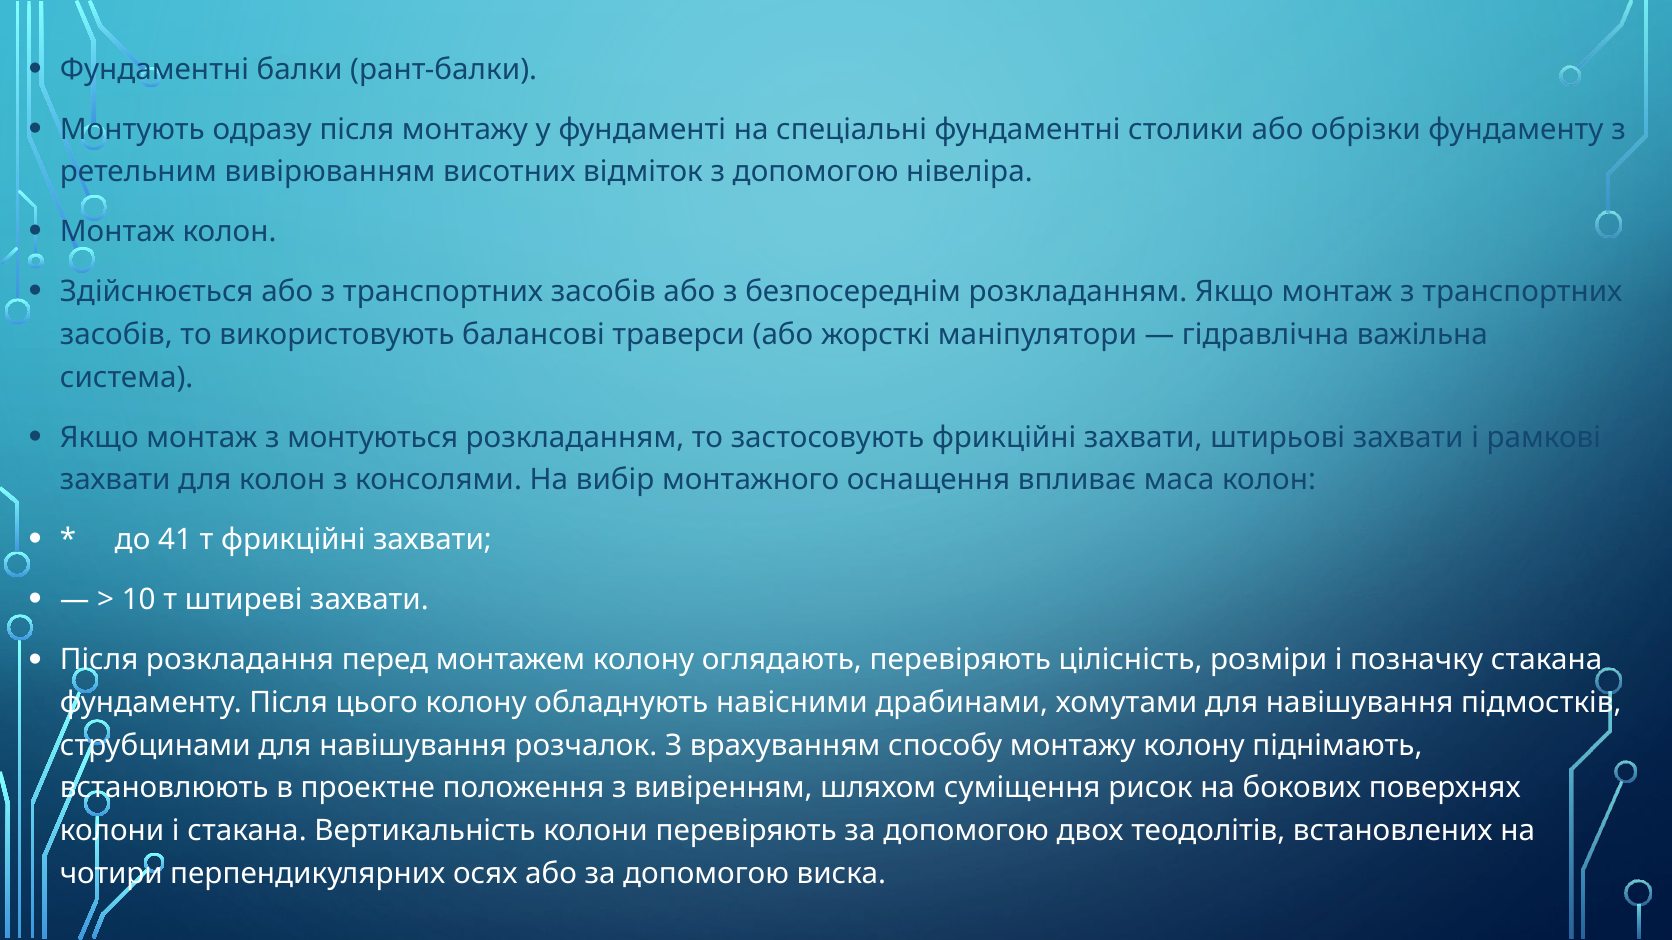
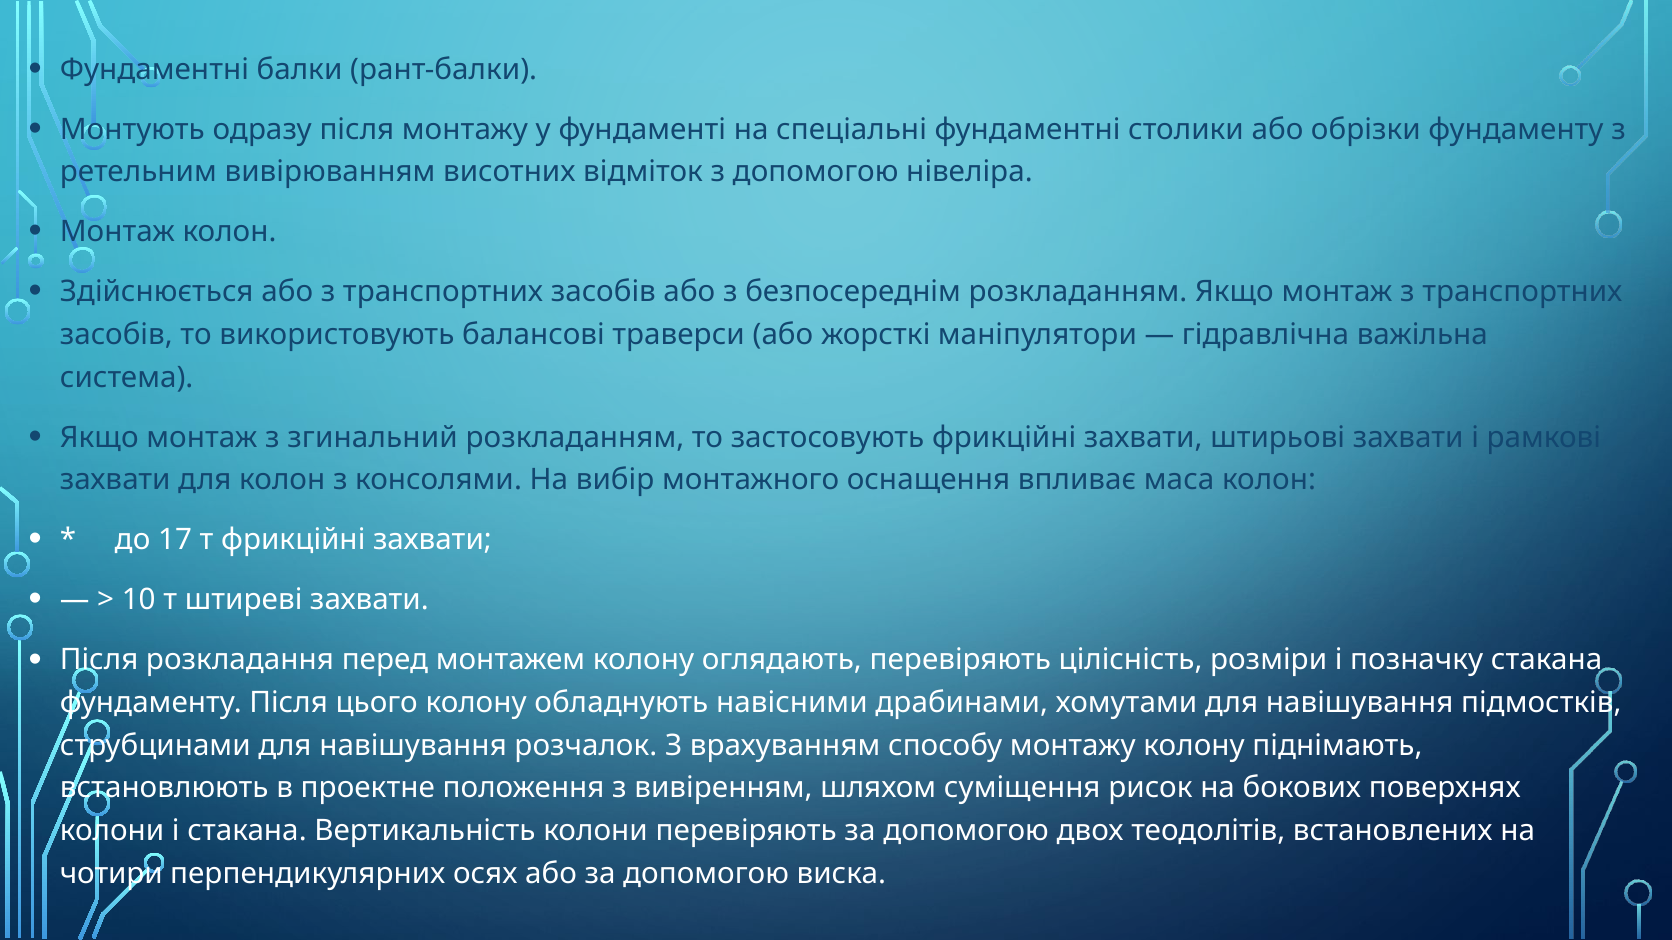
монтуються: монтуються -> згинальний (373, 438)
41: 41 -> 17 (175, 540)
